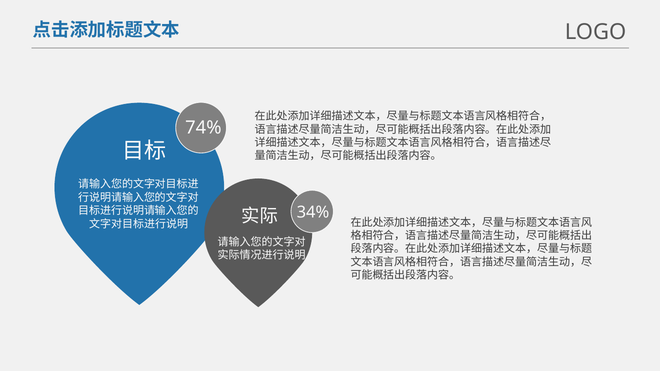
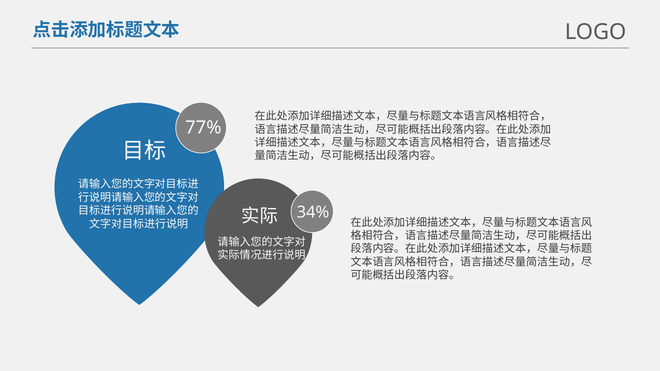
74%: 74% -> 77% (203, 128)
